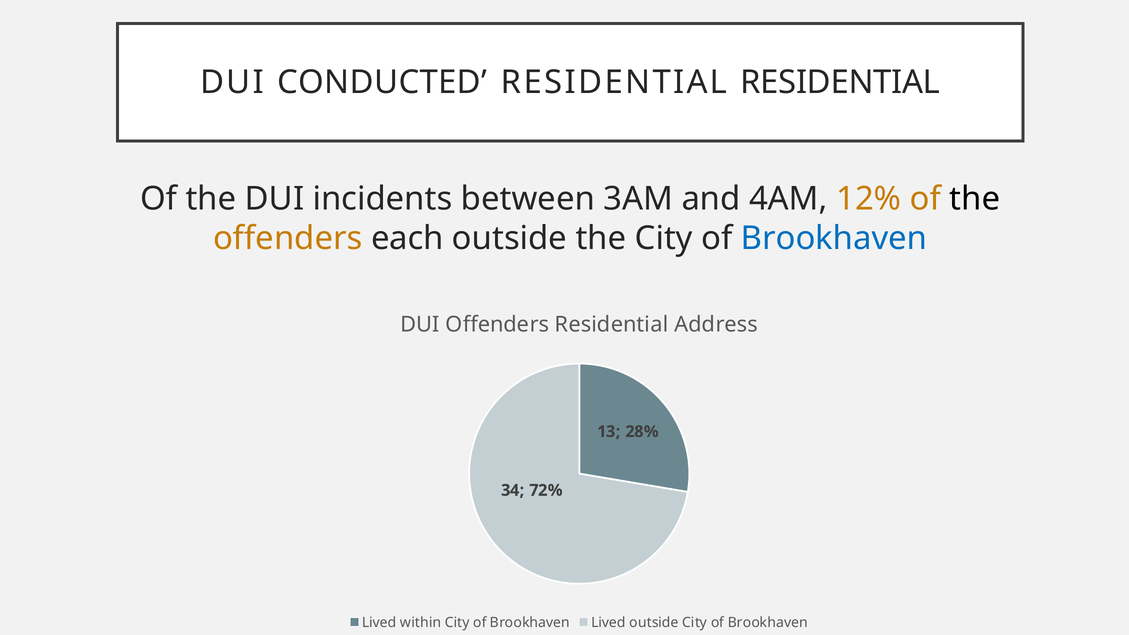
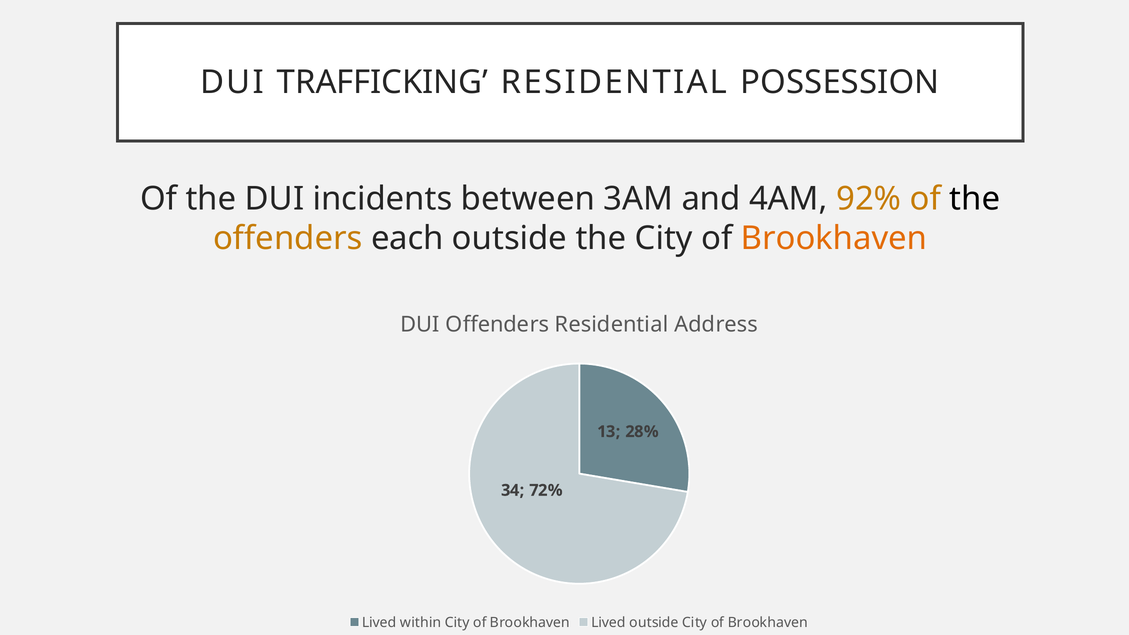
CONDUCTED: CONDUCTED -> TRAFFICKING (382, 82)
RESIDENTIAL RESIDENTIAL: RESIDENTIAL -> POSSESSION (840, 82)
12%: 12% -> 92% (869, 199)
Brookhaven colour: blue -> orange (834, 239)
